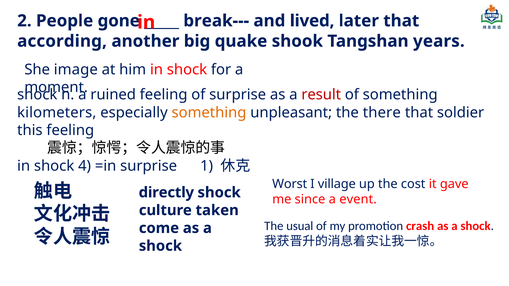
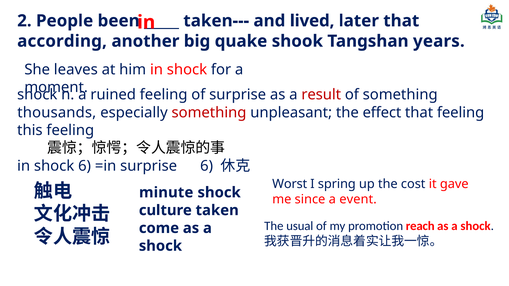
gone: gone -> been (119, 21)
break---: break--- -> taken--- (216, 21)
image: image -> leaves (76, 70)
kilometers: kilometers -> thousands (57, 113)
something colour: orange -> red (209, 113)
there: there -> effect (382, 113)
that soldier: soldier -> feeling (461, 113)
shock 4: 4 -> 6 (85, 166)
surprise 1: 1 -> 6 (207, 166)
village: village -> spring (337, 184)
directly: directly -> minute (166, 193)
crash: crash -> reach (420, 226)
